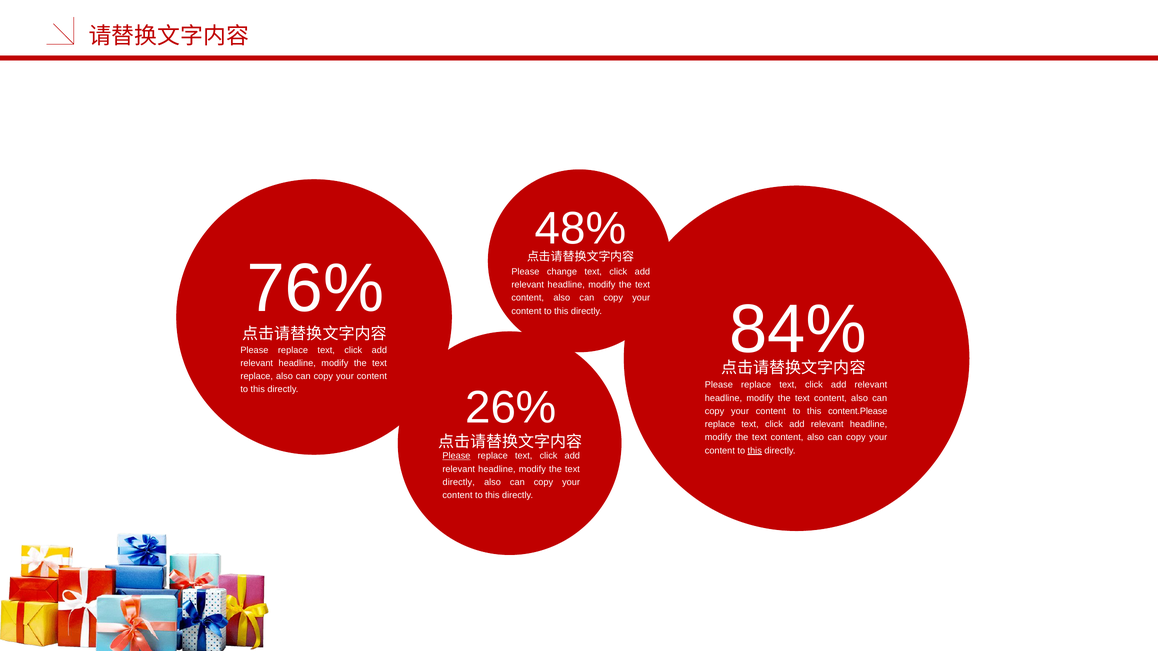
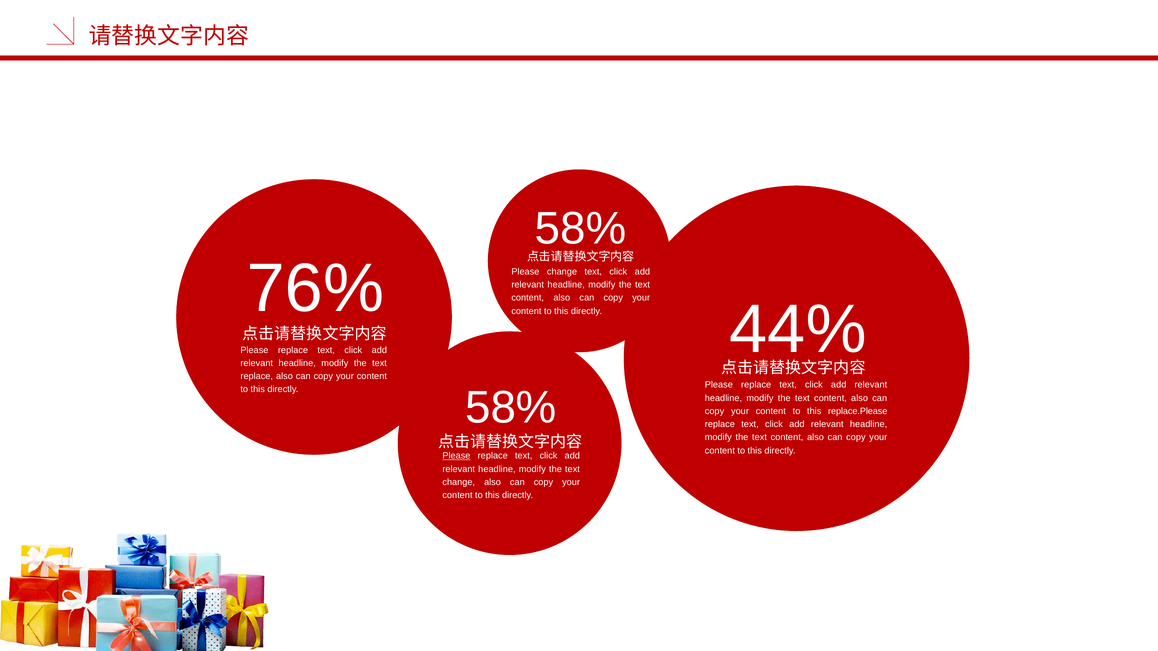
48%: 48% -> 58% (581, 229)
84%: 84% -> 44% (798, 330)
26%: 26% -> 58% (511, 408)
content.Please: content.Please -> replace.Please (858, 411)
this underline: present -> none (755, 451)
directly: directly -> change (459, 482)
